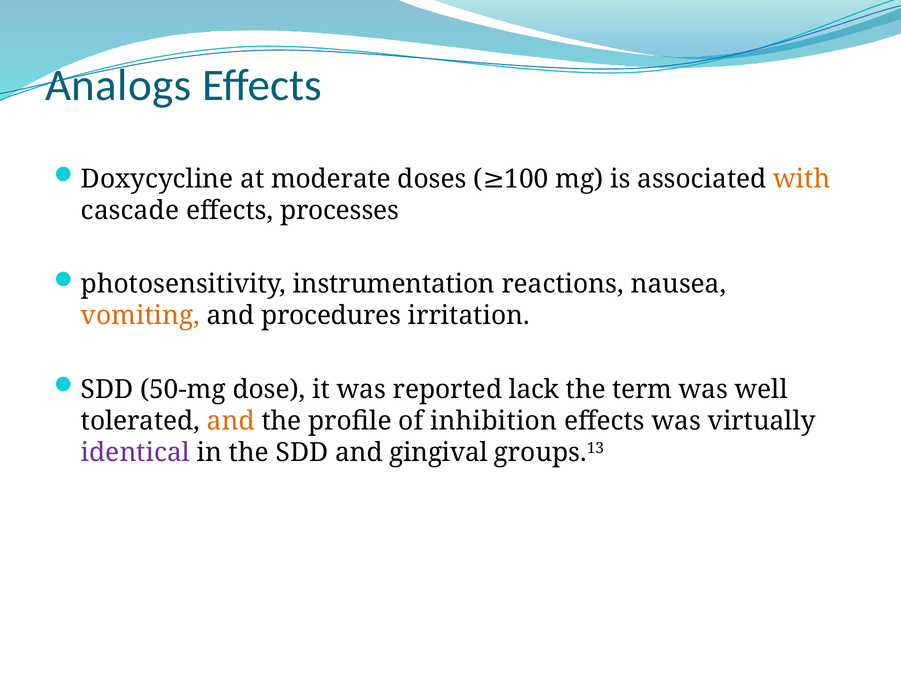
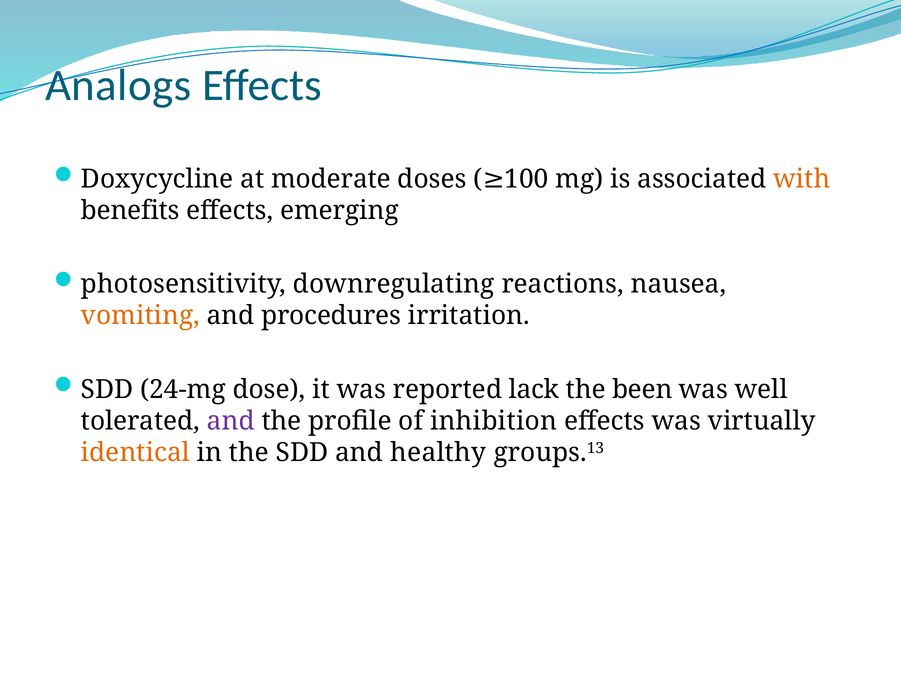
cascade: cascade -> benefits (130, 211)
processes: processes -> emerging (339, 211)
instrumentation: instrumentation -> downregulating (394, 284)
50-mg: 50-mg -> 24-mg (183, 389)
term: term -> been (642, 389)
and colour: orange -> purple (231, 421)
identical colour: purple -> orange (135, 452)
gingival: gingival -> healthy (438, 452)
